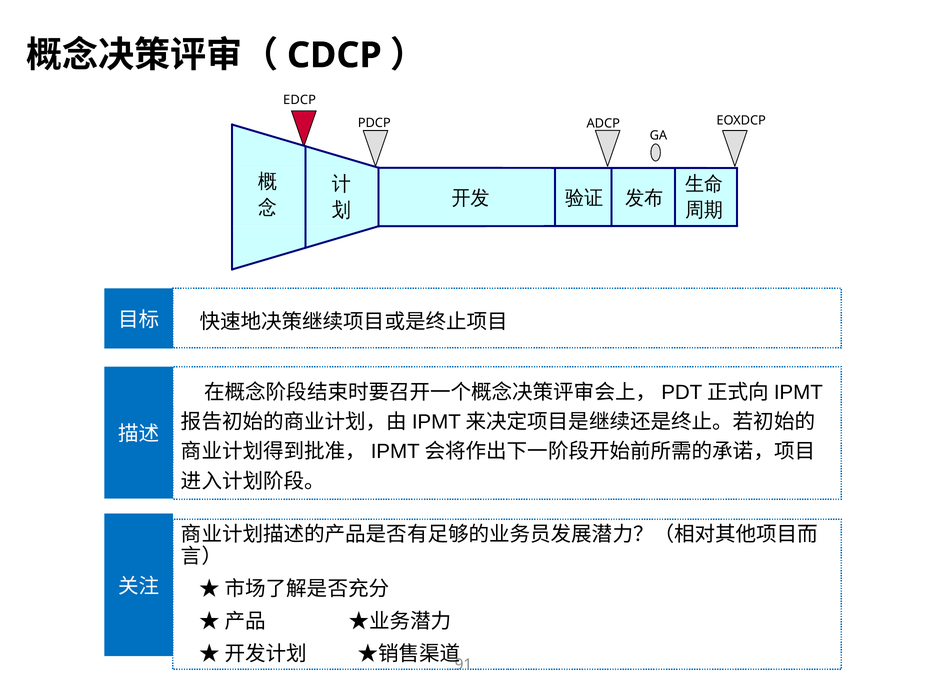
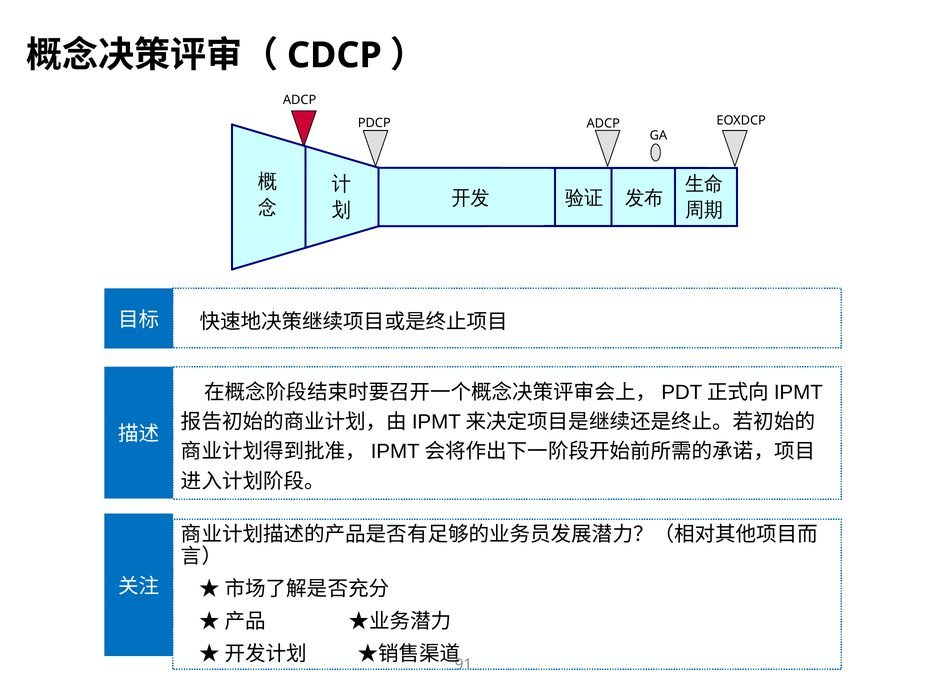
EDCP: EDCP -> ADCP (300, 100)
